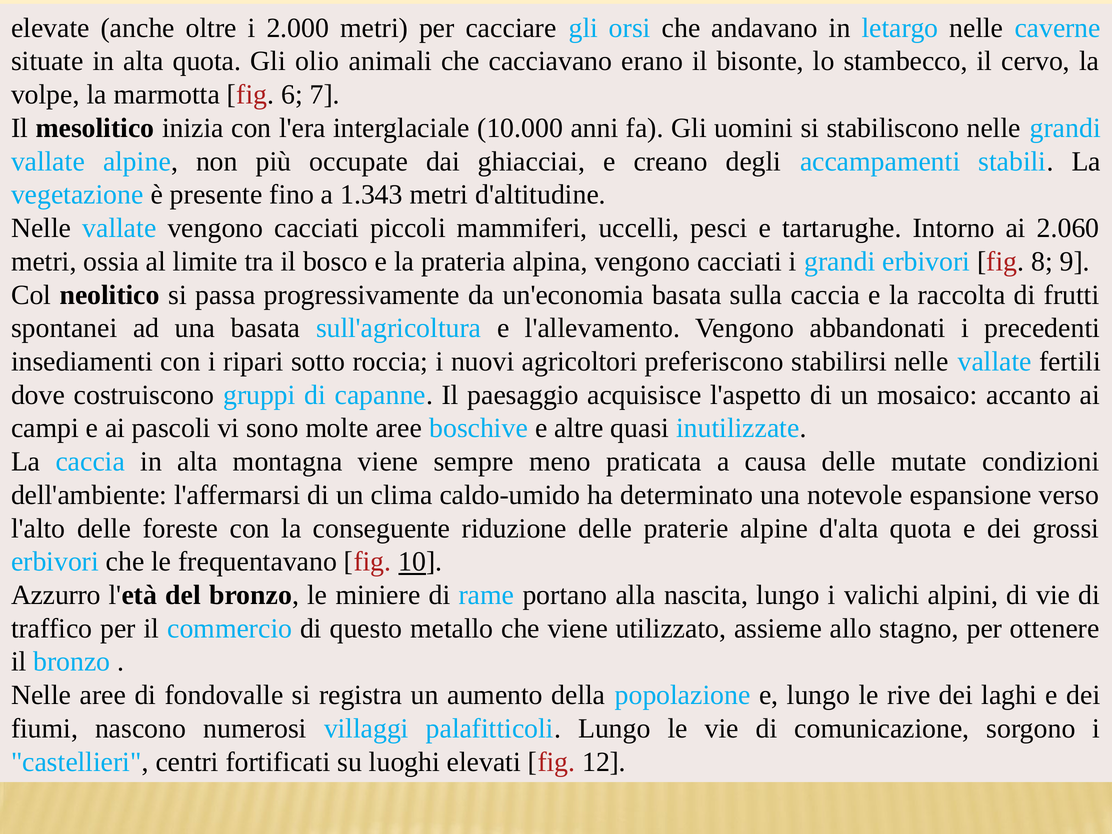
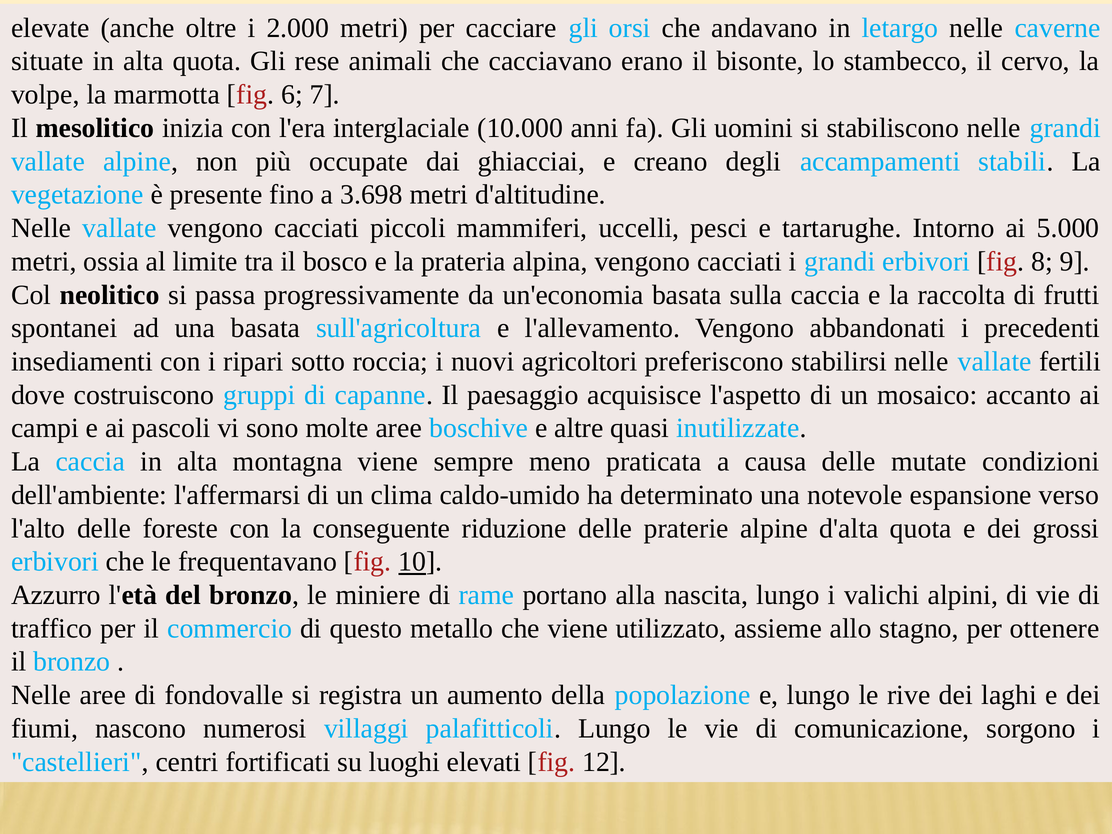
olio: olio -> rese (317, 61)
1.343: 1.343 -> 3.698 (372, 195)
2.060: 2.060 -> 5.000 (1068, 228)
